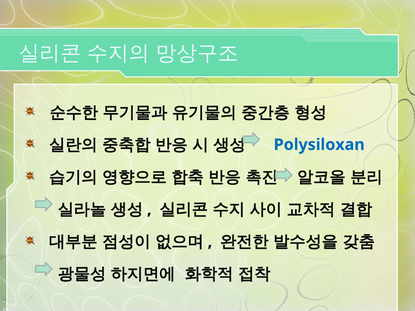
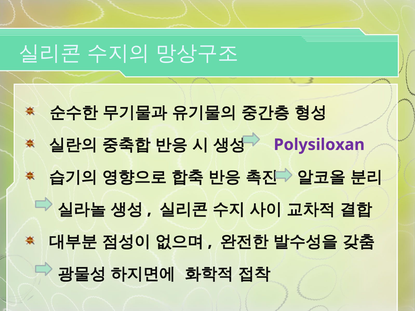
Polysiloxan colour: blue -> purple (319, 145)
